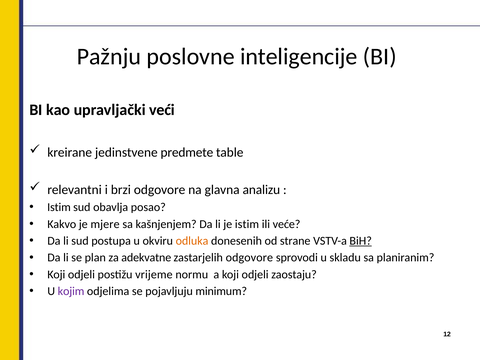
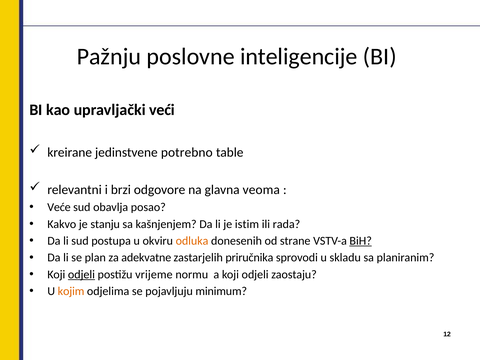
predmete: predmete -> potrebno (187, 152)
analizu: analizu -> veoma (261, 190)
Istim: Istim -> Veće (59, 207)
mjere: mjere -> stanju (105, 224)
veće: veće -> rada (286, 224)
zastarjelih odgovore: odgovore -> priručnika (249, 258)
odjeli underline: none -> present (81, 274)
kojim colour: purple -> orange (71, 291)
